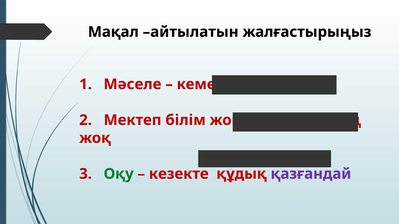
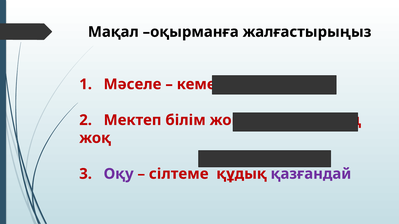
айтылатын: айтылатын -> оқырманға (191, 32)
Оқу colour: green -> purple (119, 174)
кезекте: кезекте -> сілтеме (179, 174)
